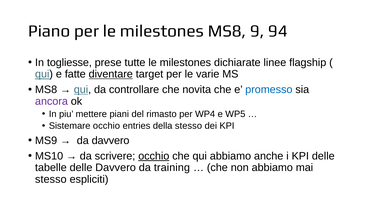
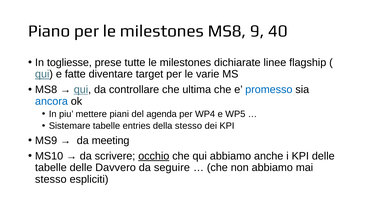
94: 94 -> 40 (278, 31)
diventare underline: present -> none (111, 74)
novita: novita -> ultima (197, 89)
ancora colour: purple -> blue (51, 101)
rimasto: rimasto -> agenda (162, 114)
Sistemare occhio: occhio -> tabelle (107, 126)
da davvero: davvero -> meeting (111, 140)
training: training -> seguire (172, 167)
